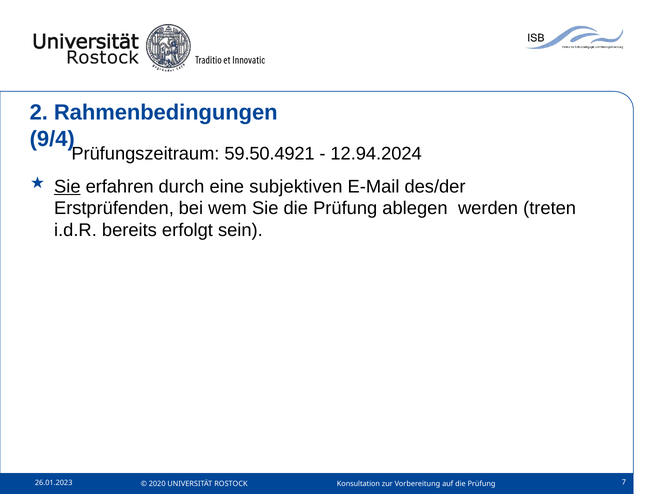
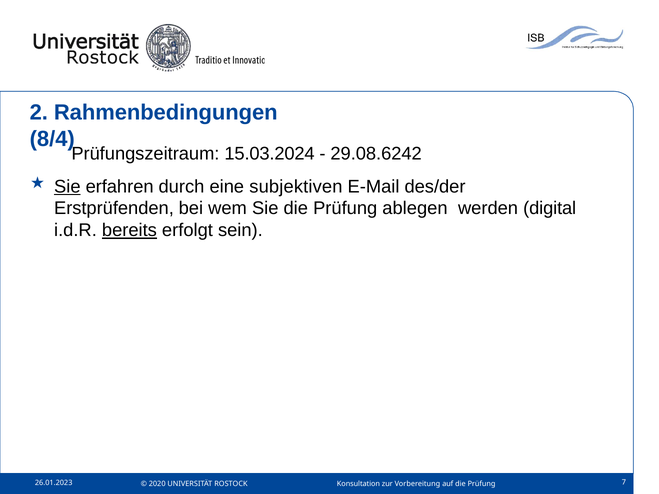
9/4: 9/4 -> 8/4 (52, 139)
59.50.4921: 59.50.4921 -> 15.03.2024 (270, 154)
12.94.2024: 12.94.2024 -> 29.08.6242 (376, 154)
treten: treten -> digital (550, 209)
bereits underline: none -> present (129, 231)
